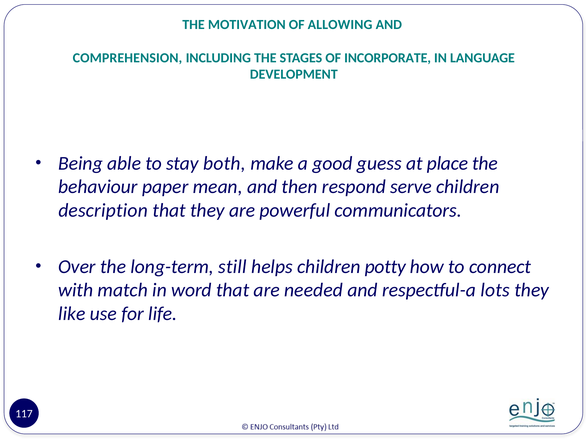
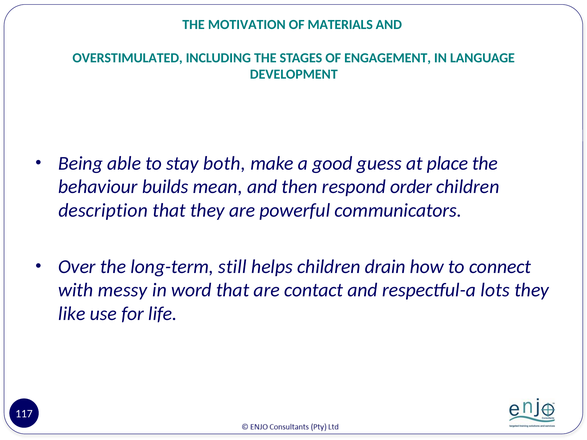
ALLOWING: ALLOWING -> MATERIALS (340, 25)
COMPREHENSION: COMPREHENSION -> OVERSTIMULATED (128, 58)
INCORPORATE: INCORPORATE -> ENGAGEMENT (388, 58)
paper: paper -> builds (165, 187)
serve: serve -> order (411, 187)
potty: potty -> drain (385, 267)
match: match -> messy (123, 290)
needed: needed -> contact (314, 290)
